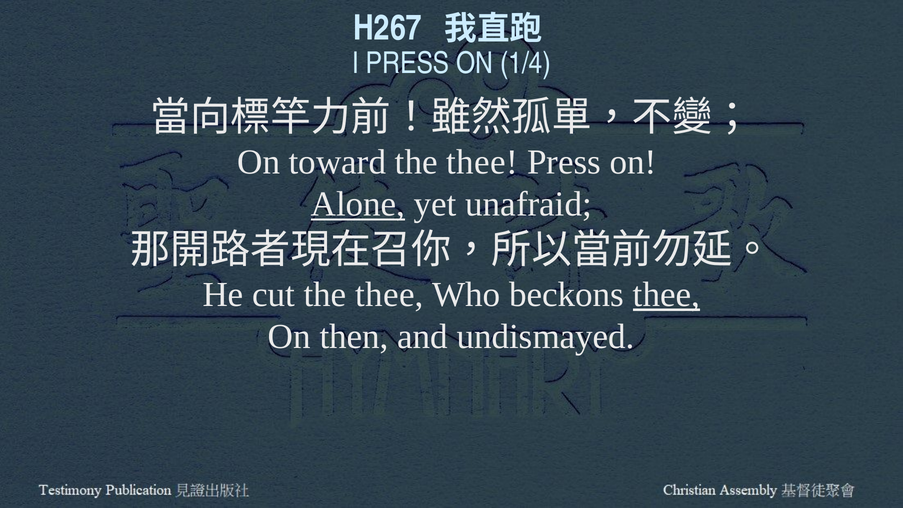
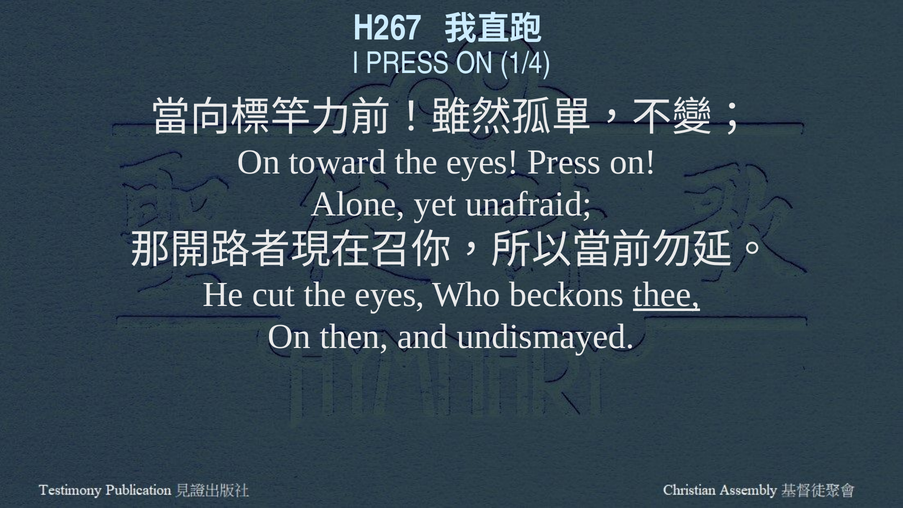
toward the thee: thee -> eyes (483, 162)
Alone underline: present -> none (358, 204)
cut the thee: thee -> eyes (390, 295)
